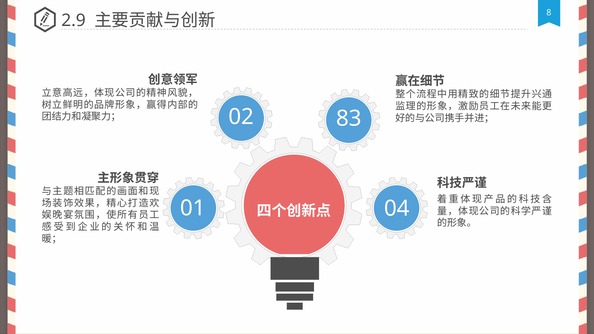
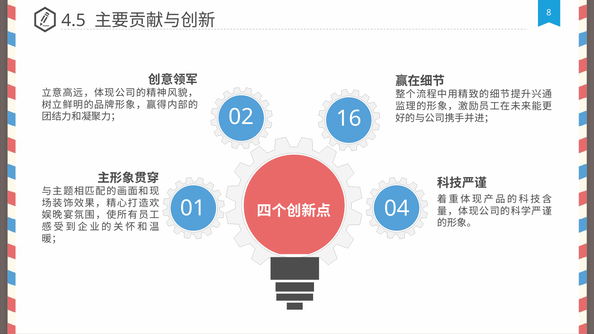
2.9: 2.9 -> 4.5 (74, 20)
83: 83 -> 16 (349, 119)
